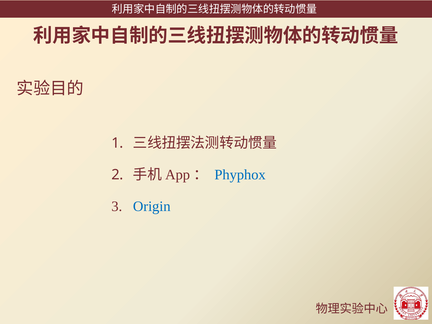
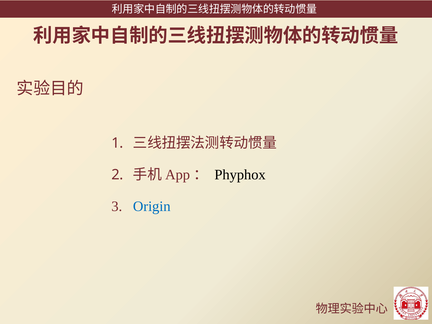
Phyphox colour: blue -> black (240, 175)
